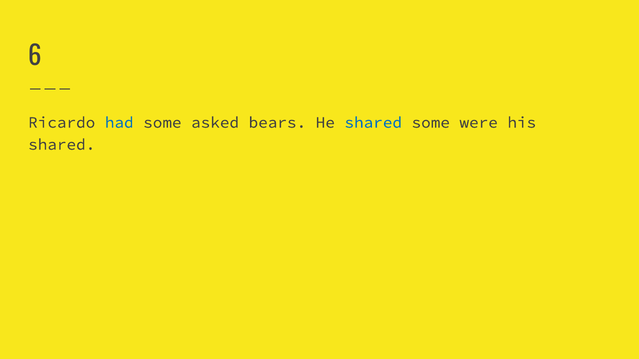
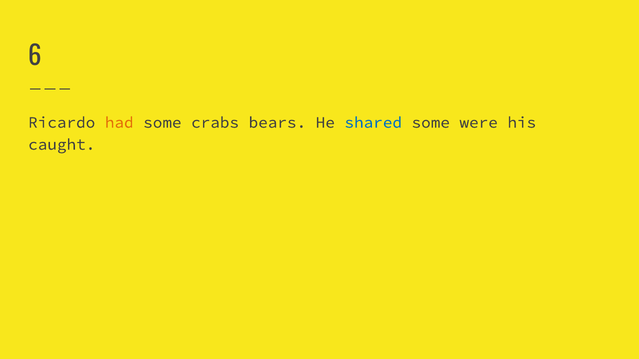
had colour: blue -> orange (119, 123)
asked: asked -> crabs (215, 123)
shared: shared -> caught (62, 145)
